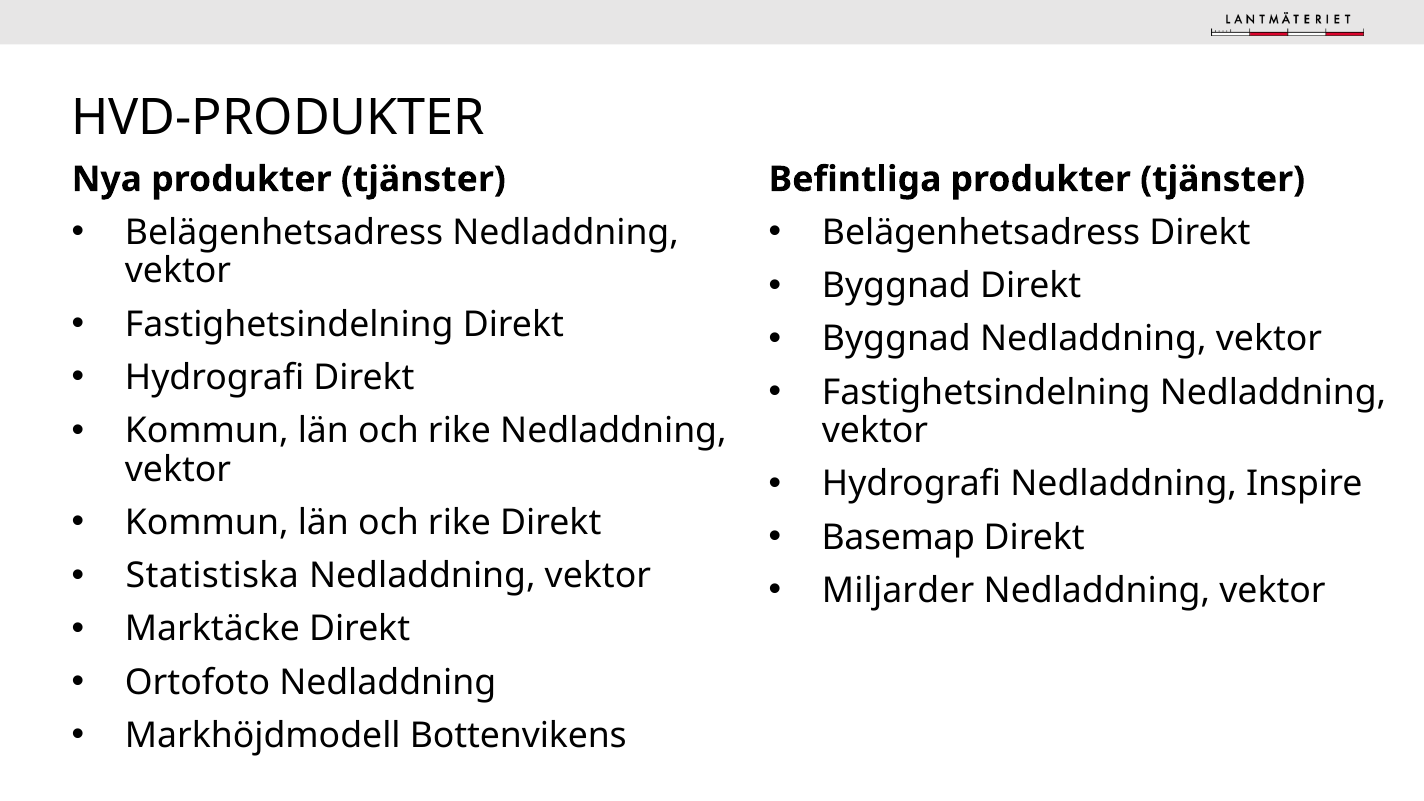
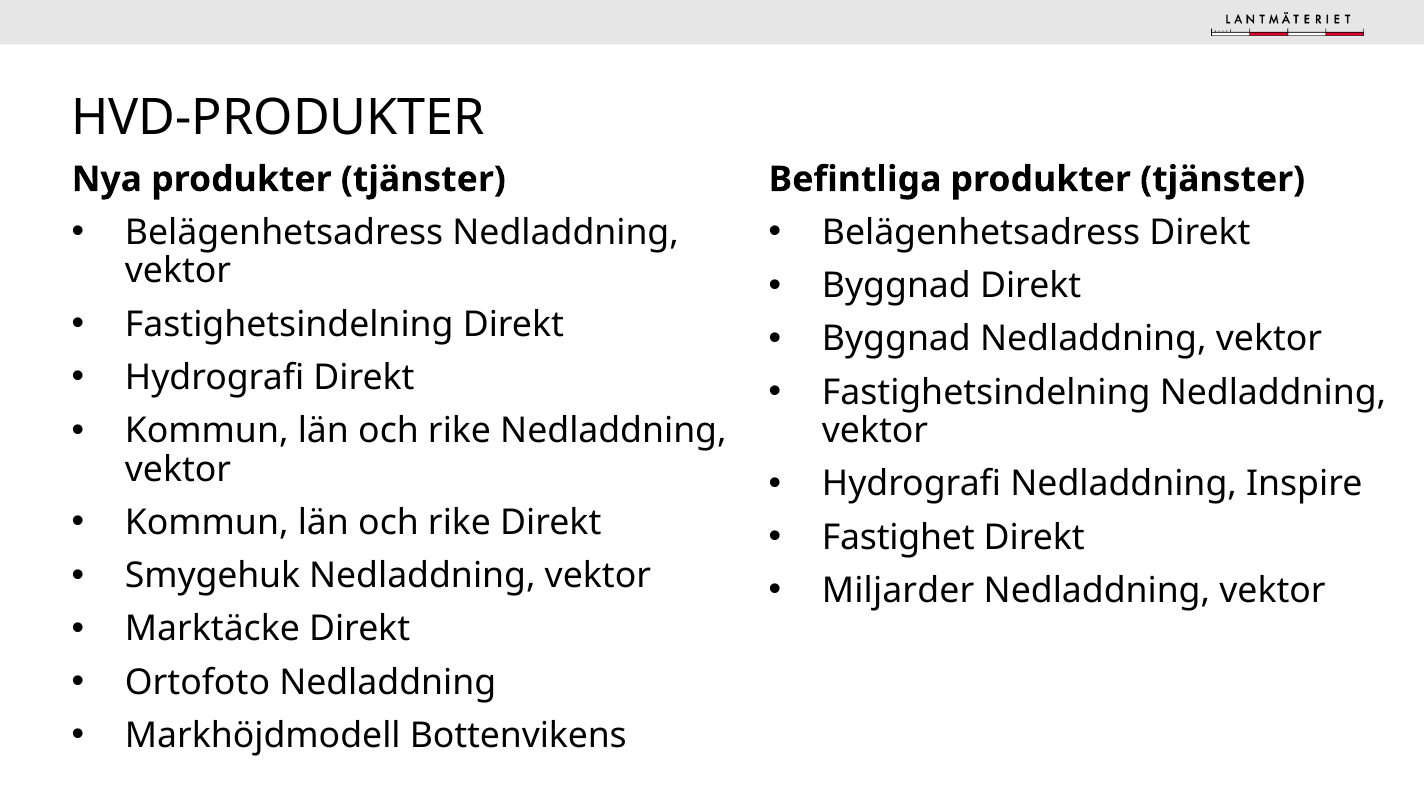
Basemap: Basemap -> Fastighet (898, 537)
Statistiska: Statistiska -> Smygehuk (212, 576)
